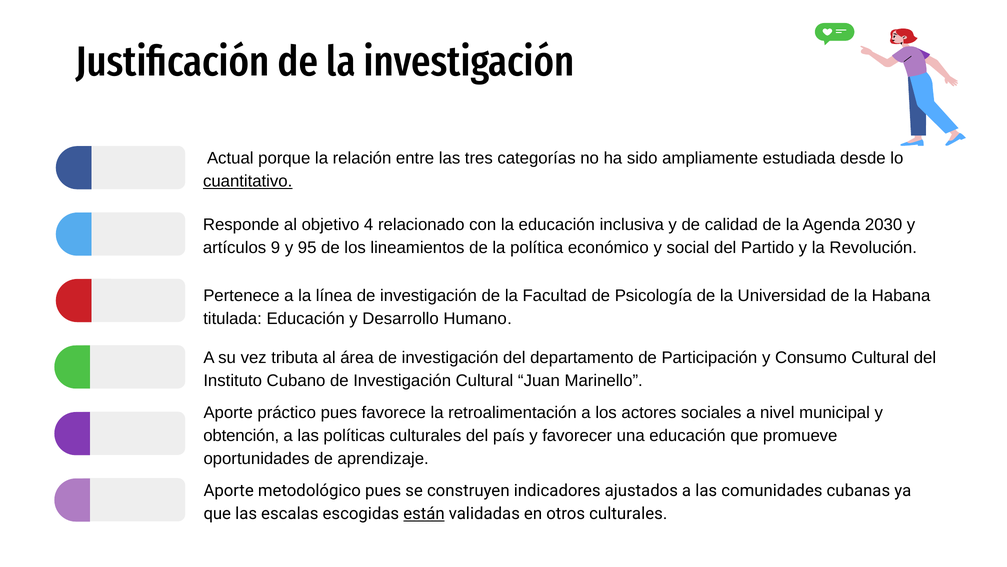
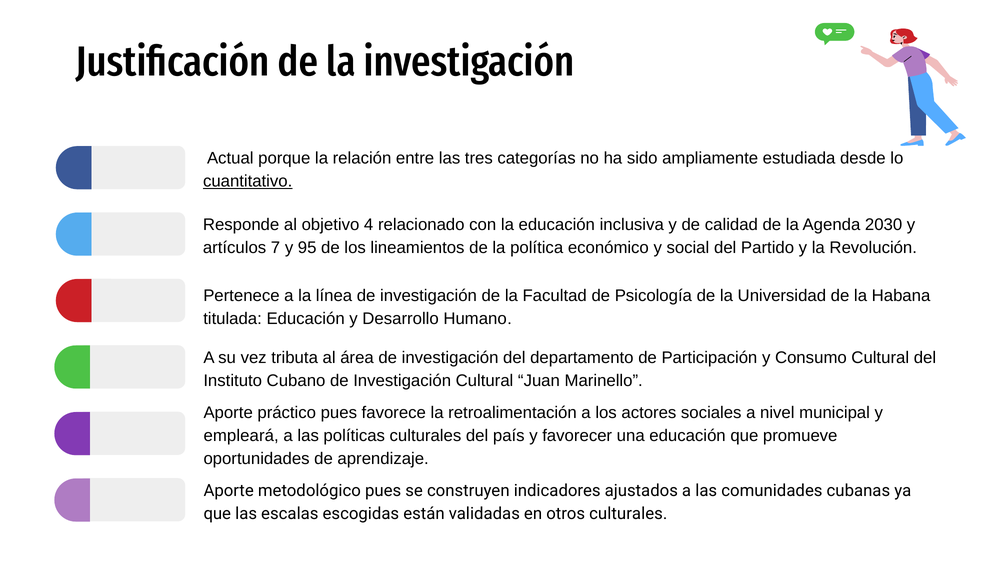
9: 9 -> 7 (276, 248)
obtención: obtención -> empleará (241, 435)
están underline: present -> none (424, 513)
